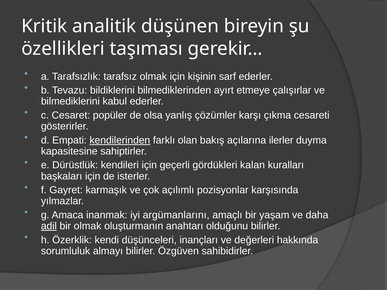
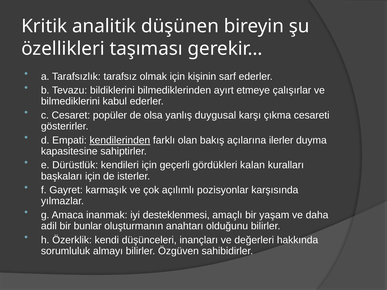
çözümler: çözümler -> duygusal (215, 115)
argümanlarını: argümanlarını -> desteklenmesi (176, 215)
adil underline: present -> none (49, 226)
bir olmak: olmak -> bunlar (88, 226)
